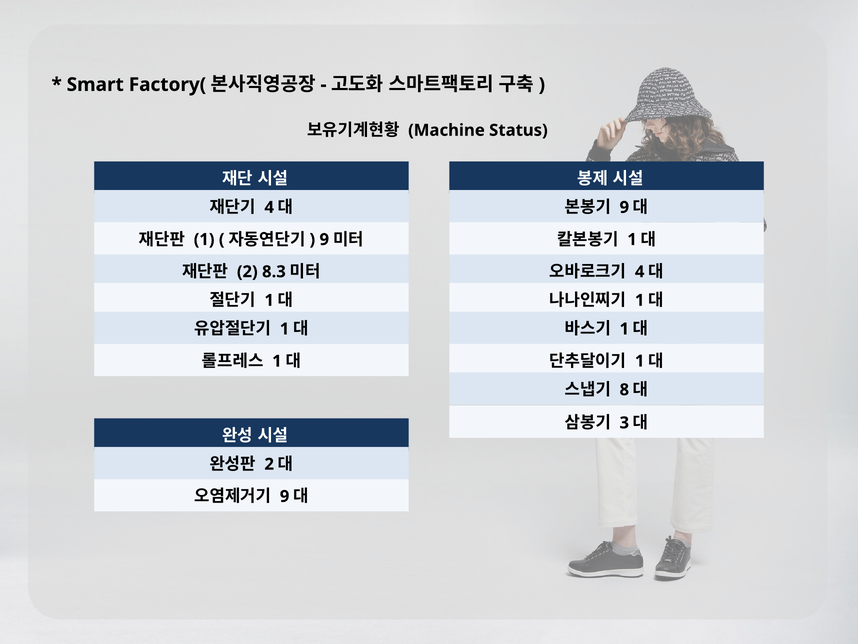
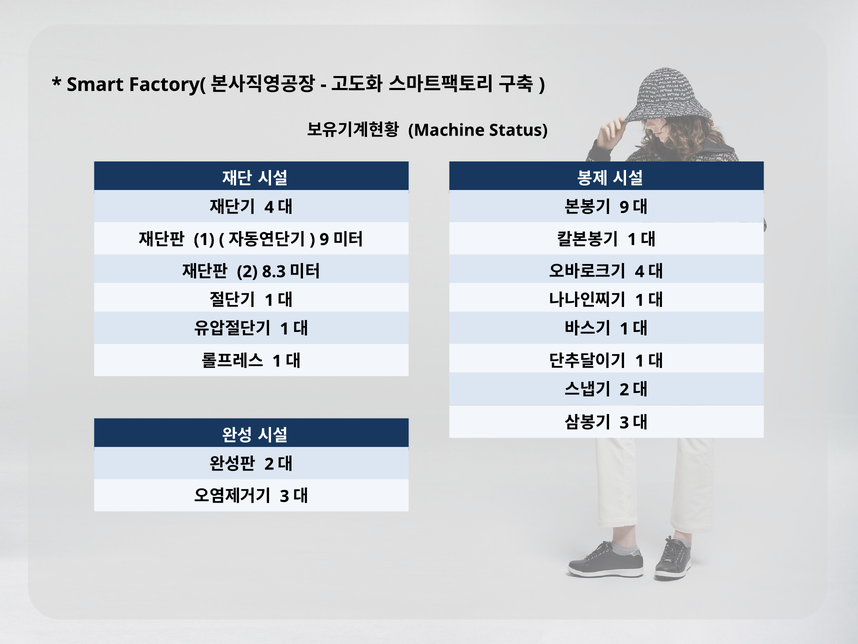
8: 8 -> 2 (624, 389)
9: 9 -> 3 (285, 496)
